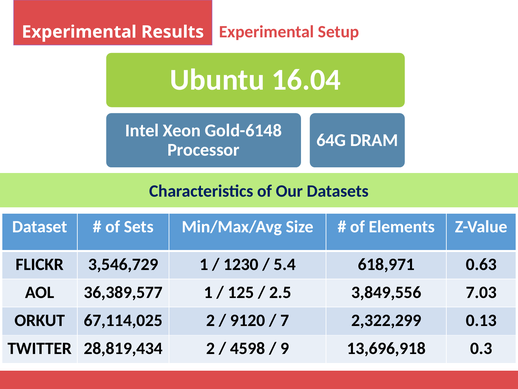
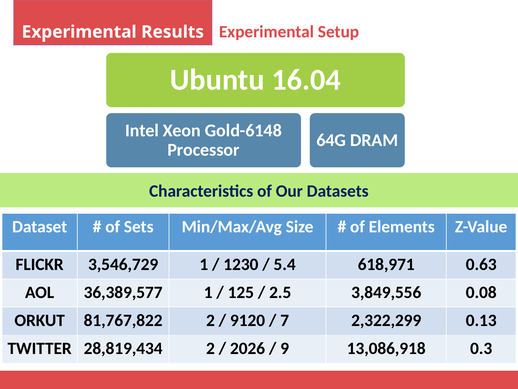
7.03: 7.03 -> 0.08 (481, 292)
67,114,025: 67,114,025 -> 81,767,822 (123, 320)
4598: 4598 -> 2026 (248, 348)
13,696,918: 13,696,918 -> 13,086,918 (386, 348)
